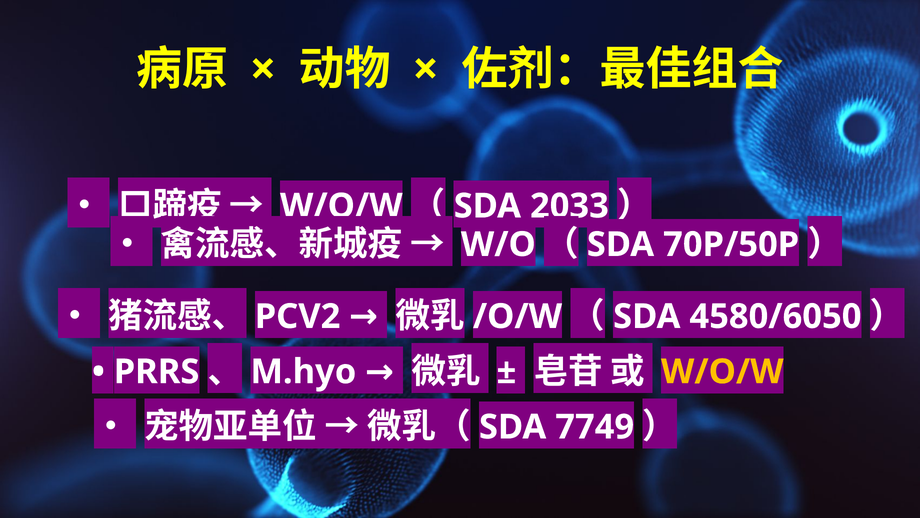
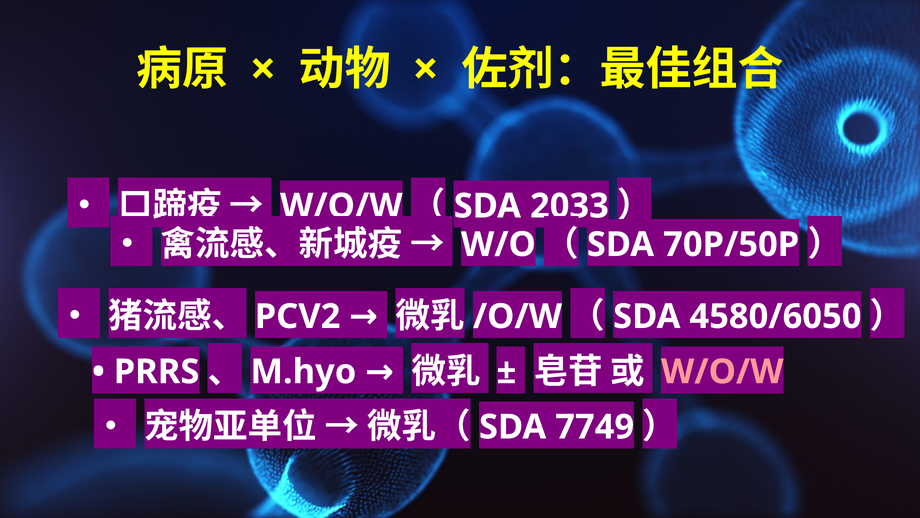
W/O/W colour: yellow -> pink (722, 372)
